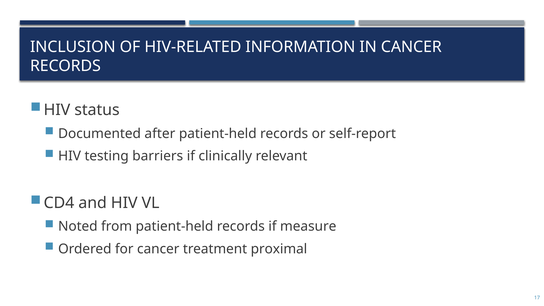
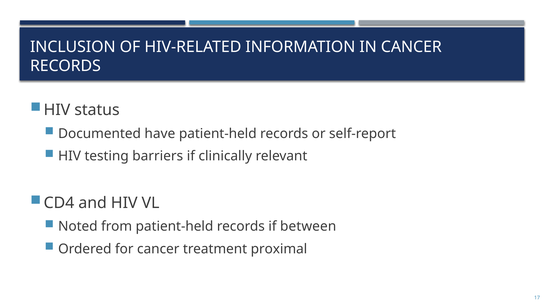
after: after -> have (160, 134)
measure: measure -> between (308, 226)
